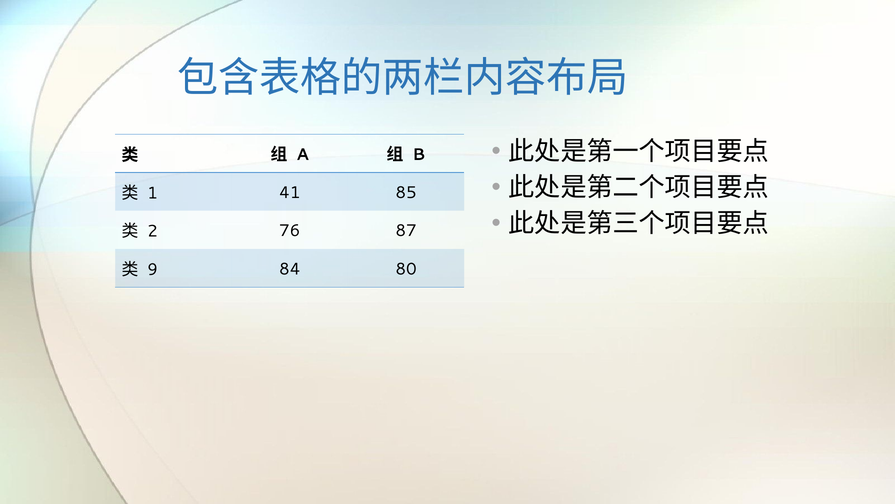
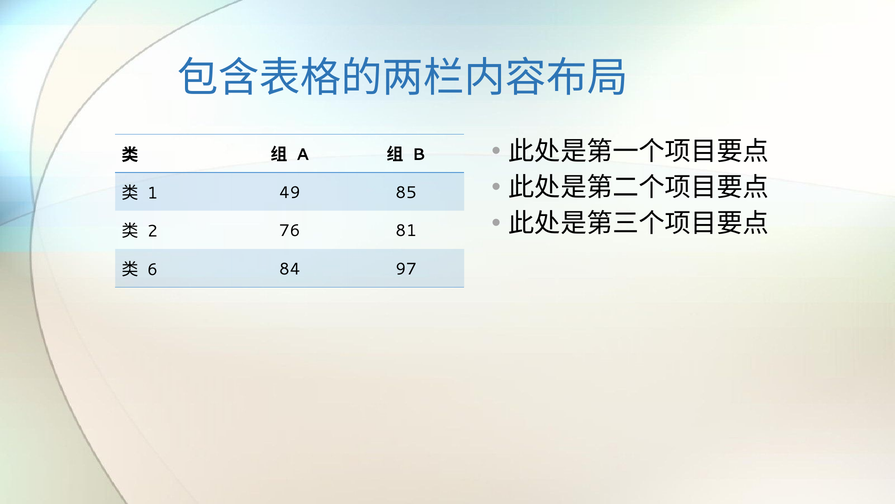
41: 41 -> 49 (290, 192)
87: 87 -> 81 (406, 230)
9: 9 -> 6 (153, 269)
80: 80 -> 97 (406, 269)
